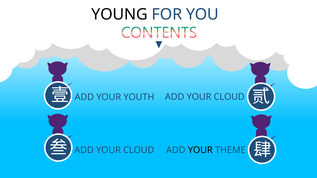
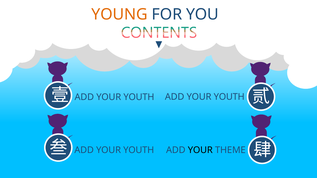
YOUNG colour: black -> orange (120, 14)
CLOUD: CLOUD -> YOUTH (229, 97)
CLOUD: CLOUD -> YOUTH (139, 150)
